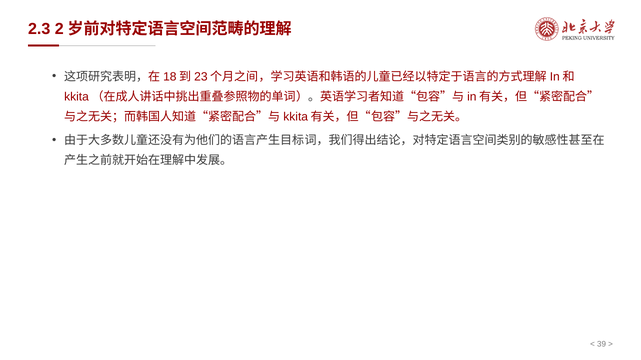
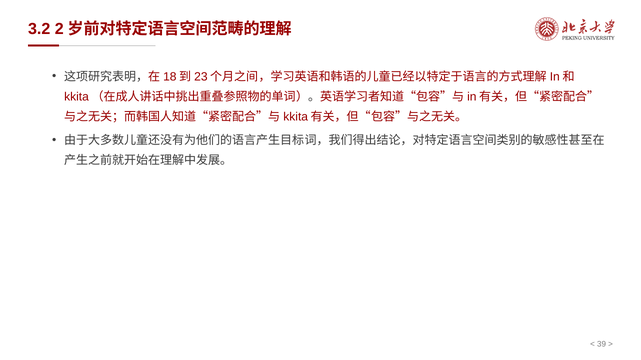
2.3: 2.3 -> 3.2 (39, 29)
